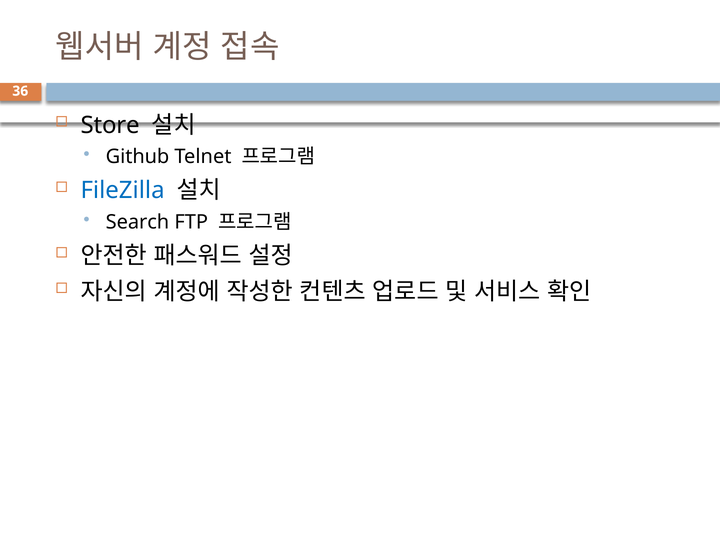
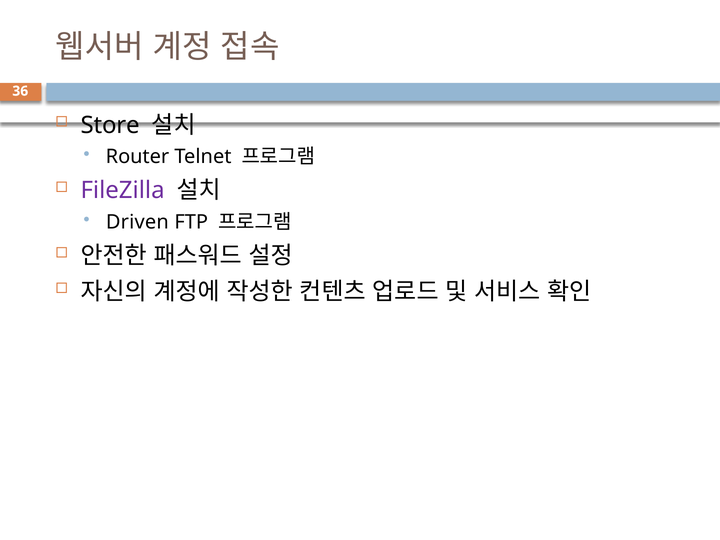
Github: Github -> Router (137, 157)
FileZilla colour: blue -> purple (123, 191)
Search: Search -> Driven (137, 222)
